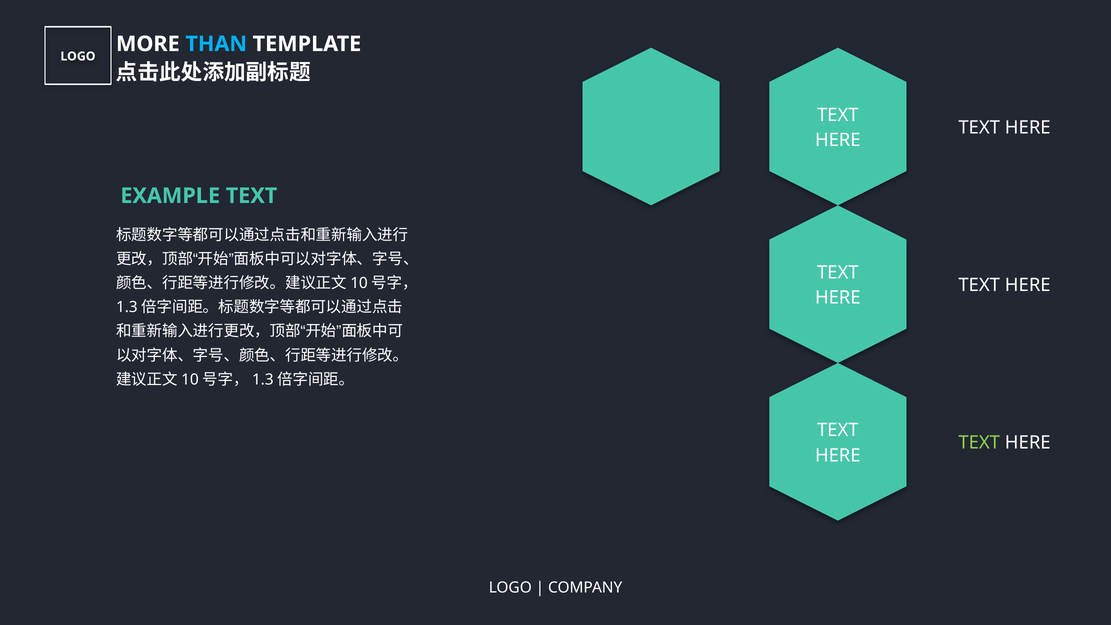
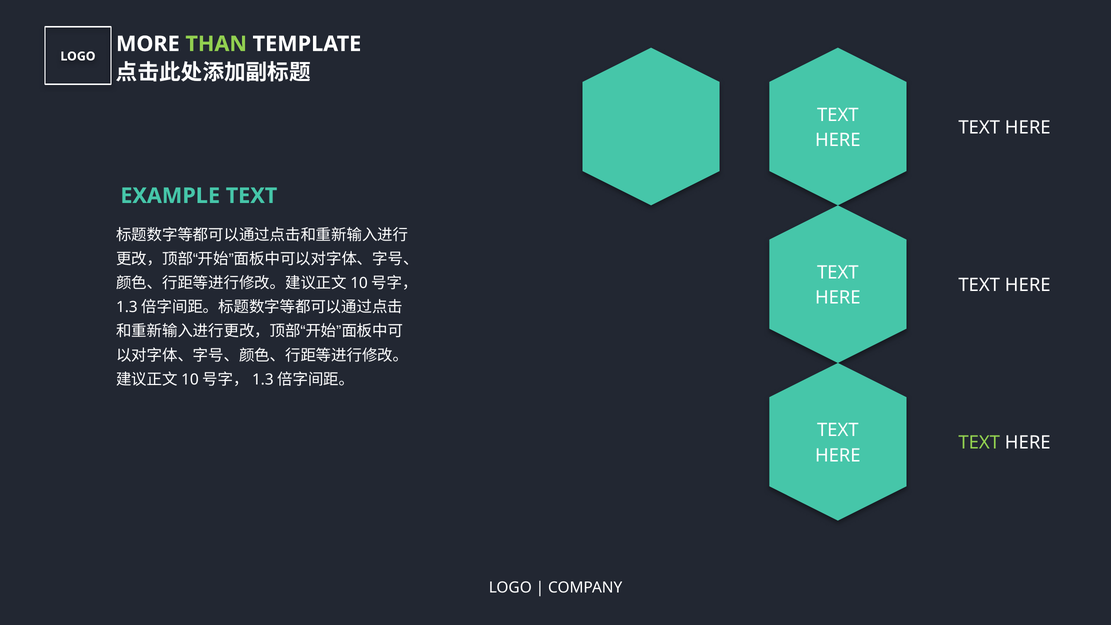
THAN colour: light blue -> light green (216, 44)
